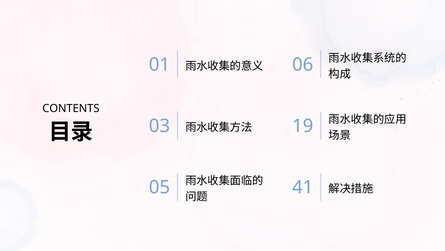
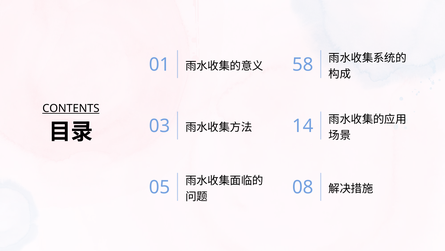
06: 06 -> 58 (303, 64)
CONTENTS underline: none -> present (71, 108)
19: 19 -> 14 (303, 126)
41: 41 -> 08 (303, 187)
